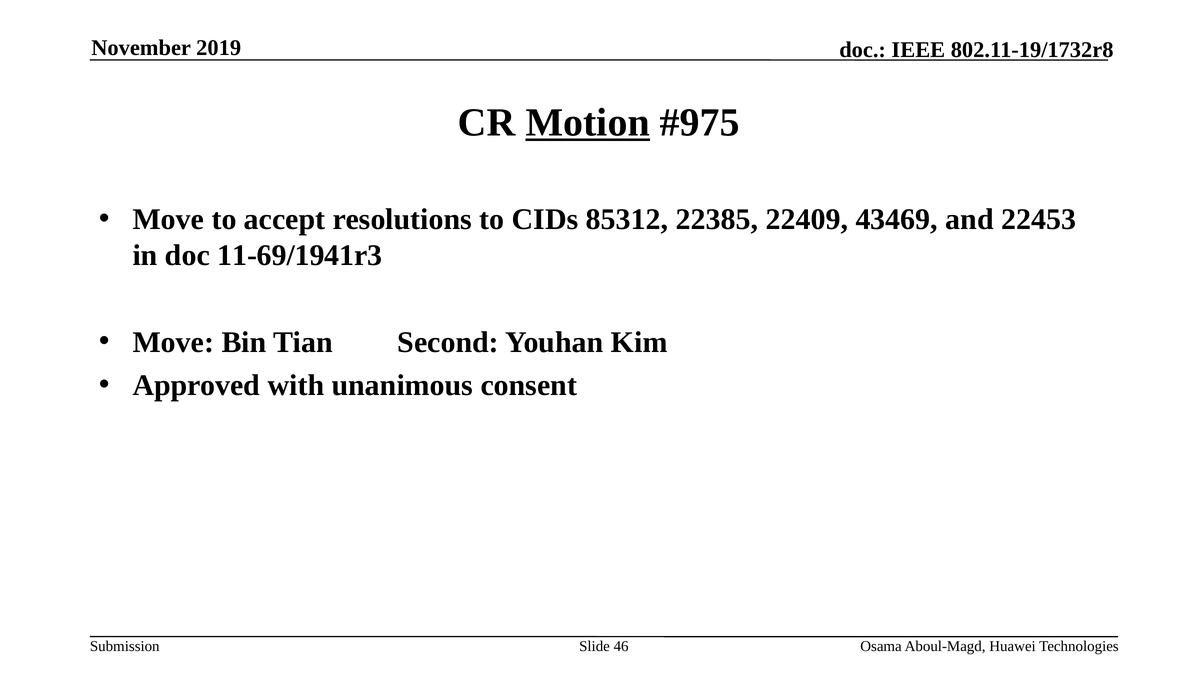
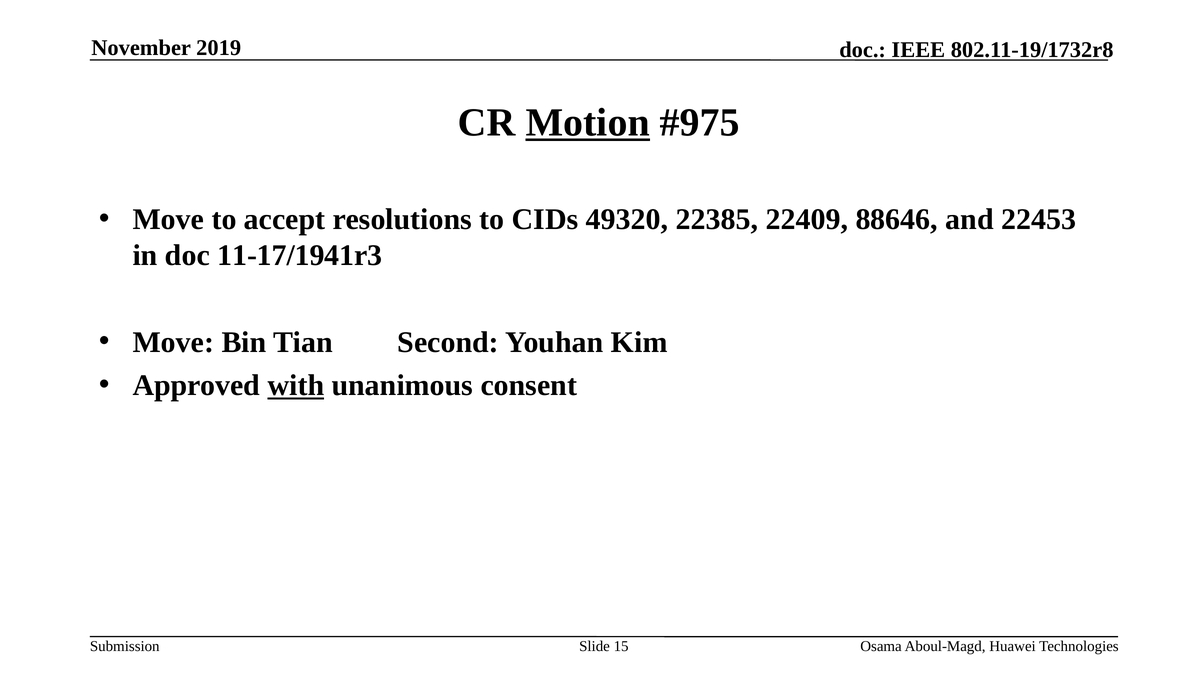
85312: 85312 -> 49320 (627, 219)
43469: 43469 -> 88646 (897, 219)
11-69/1941r3: 11-69/1941r3 -> 11-17/1941r3 (300, 255)
with underline: none -> present (296, 386)
46: 46 -> 15 (621, 646)
